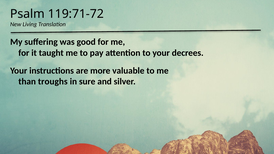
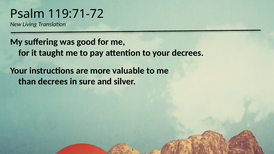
than troughs: troughs -> decrees (53, 82)
